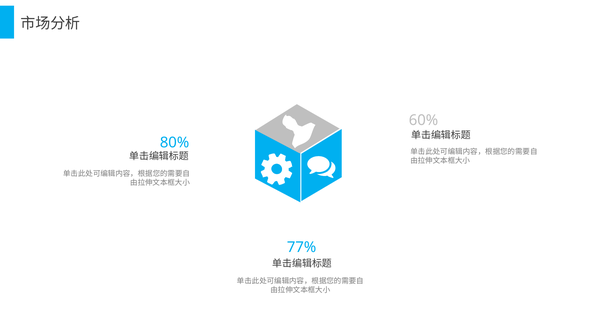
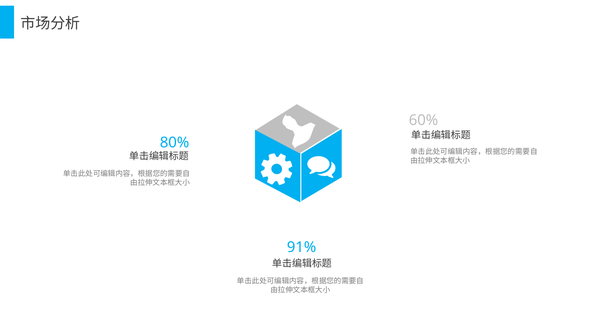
77%: 77% -> 91% (302, 247)
